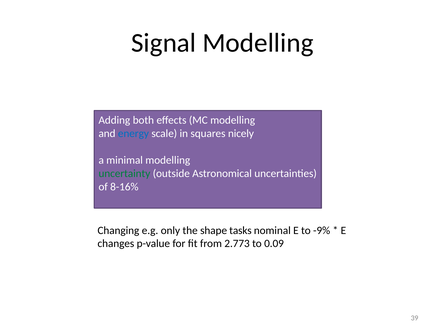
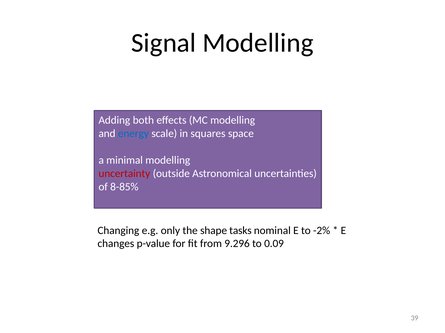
nicely: nicely -> space (241, 134)
uncertainty colour: green -> red (124, 174)
8-16%: 8-16% -> 8-85% (124, 187)
-9%: -9% -> -2% (322, 231)
2.773: 2.773 -> 9.296 (237, 244)
